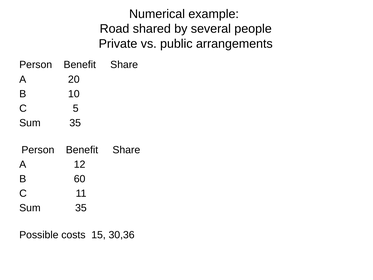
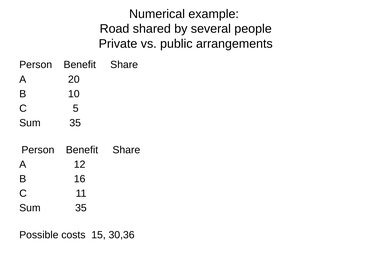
60: 60 -> 16 (80, 179)
